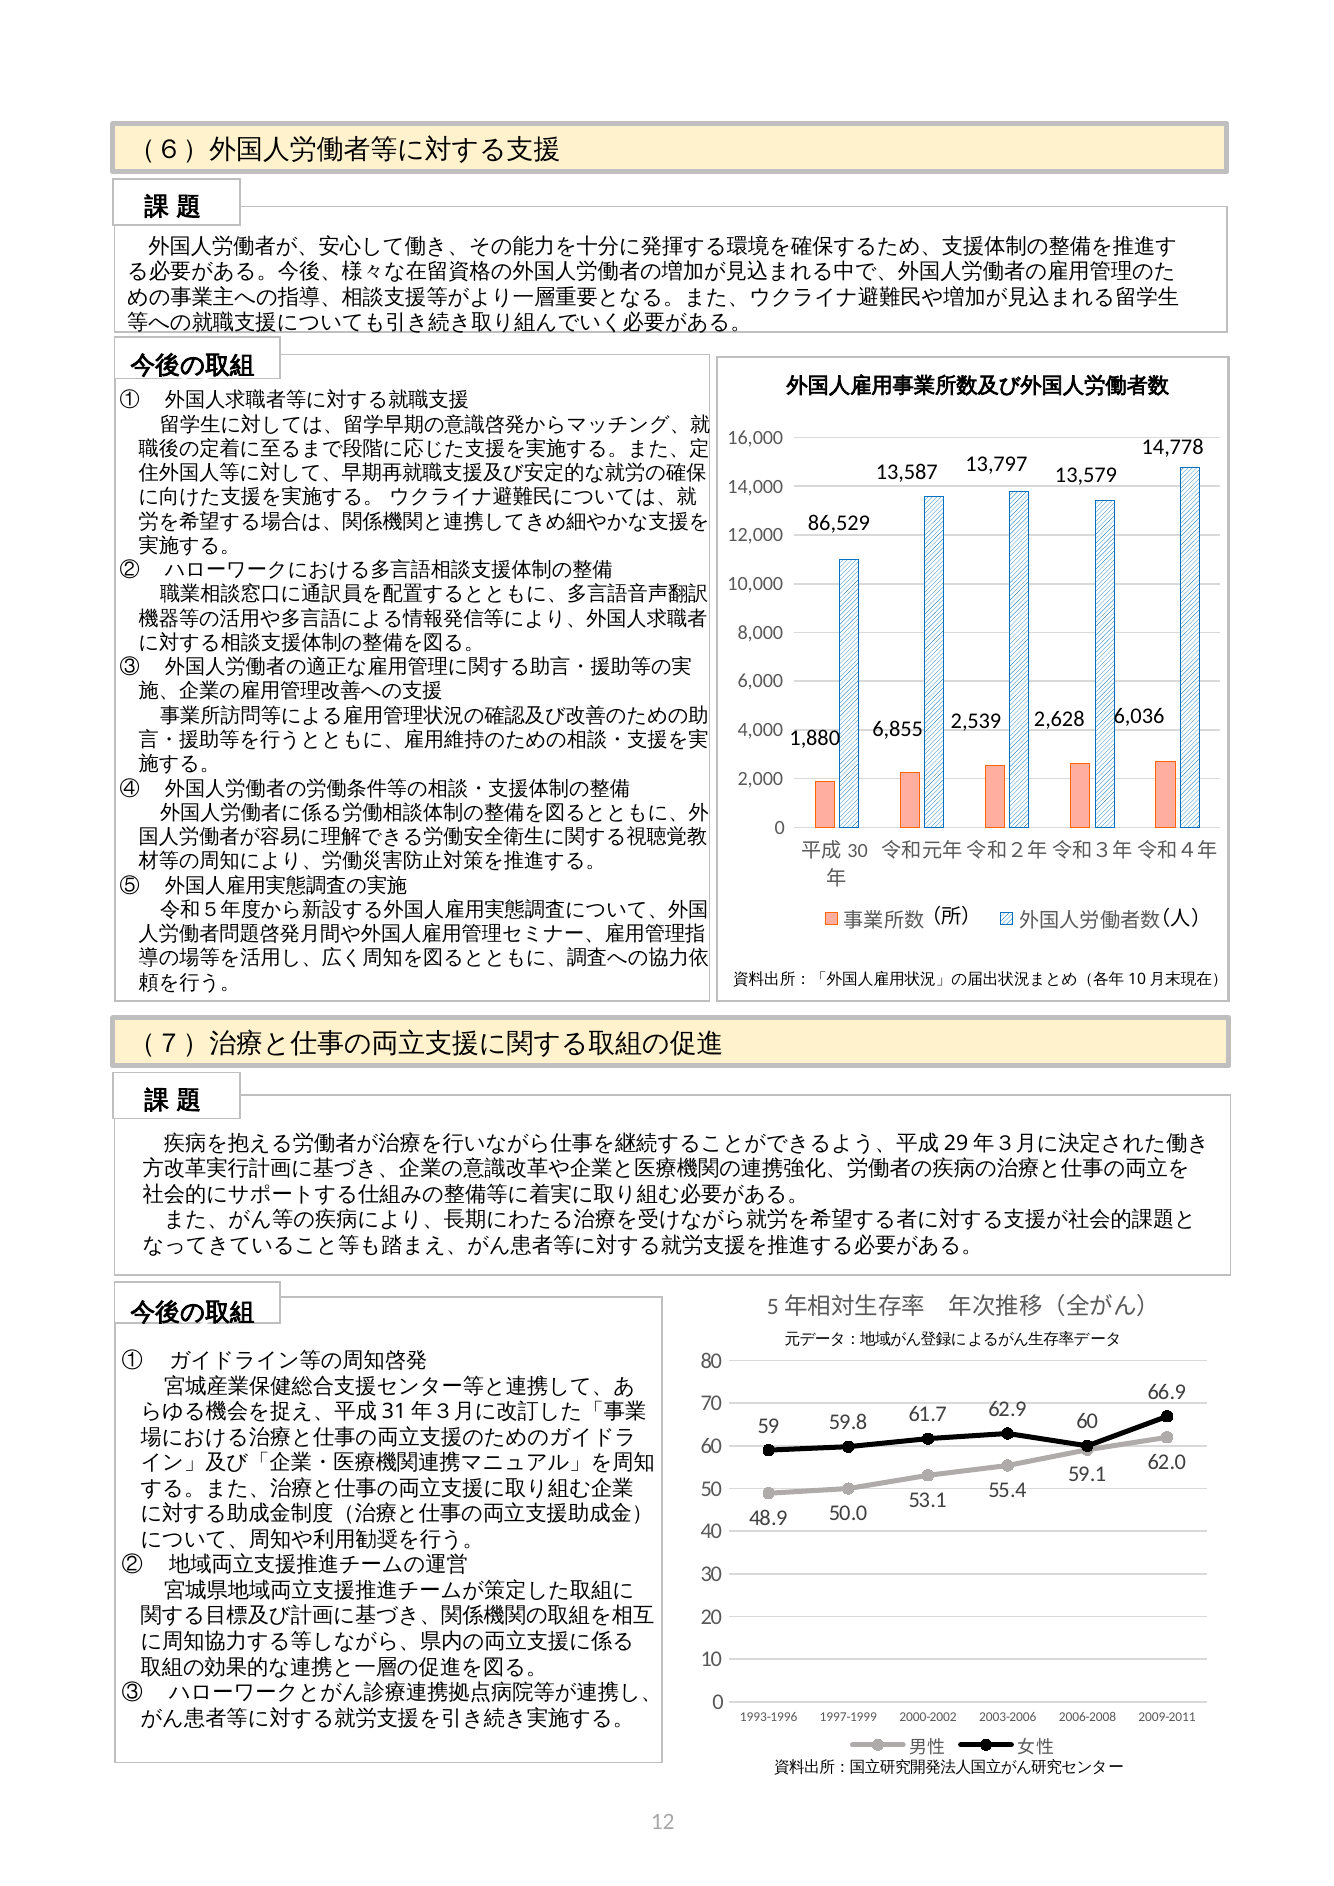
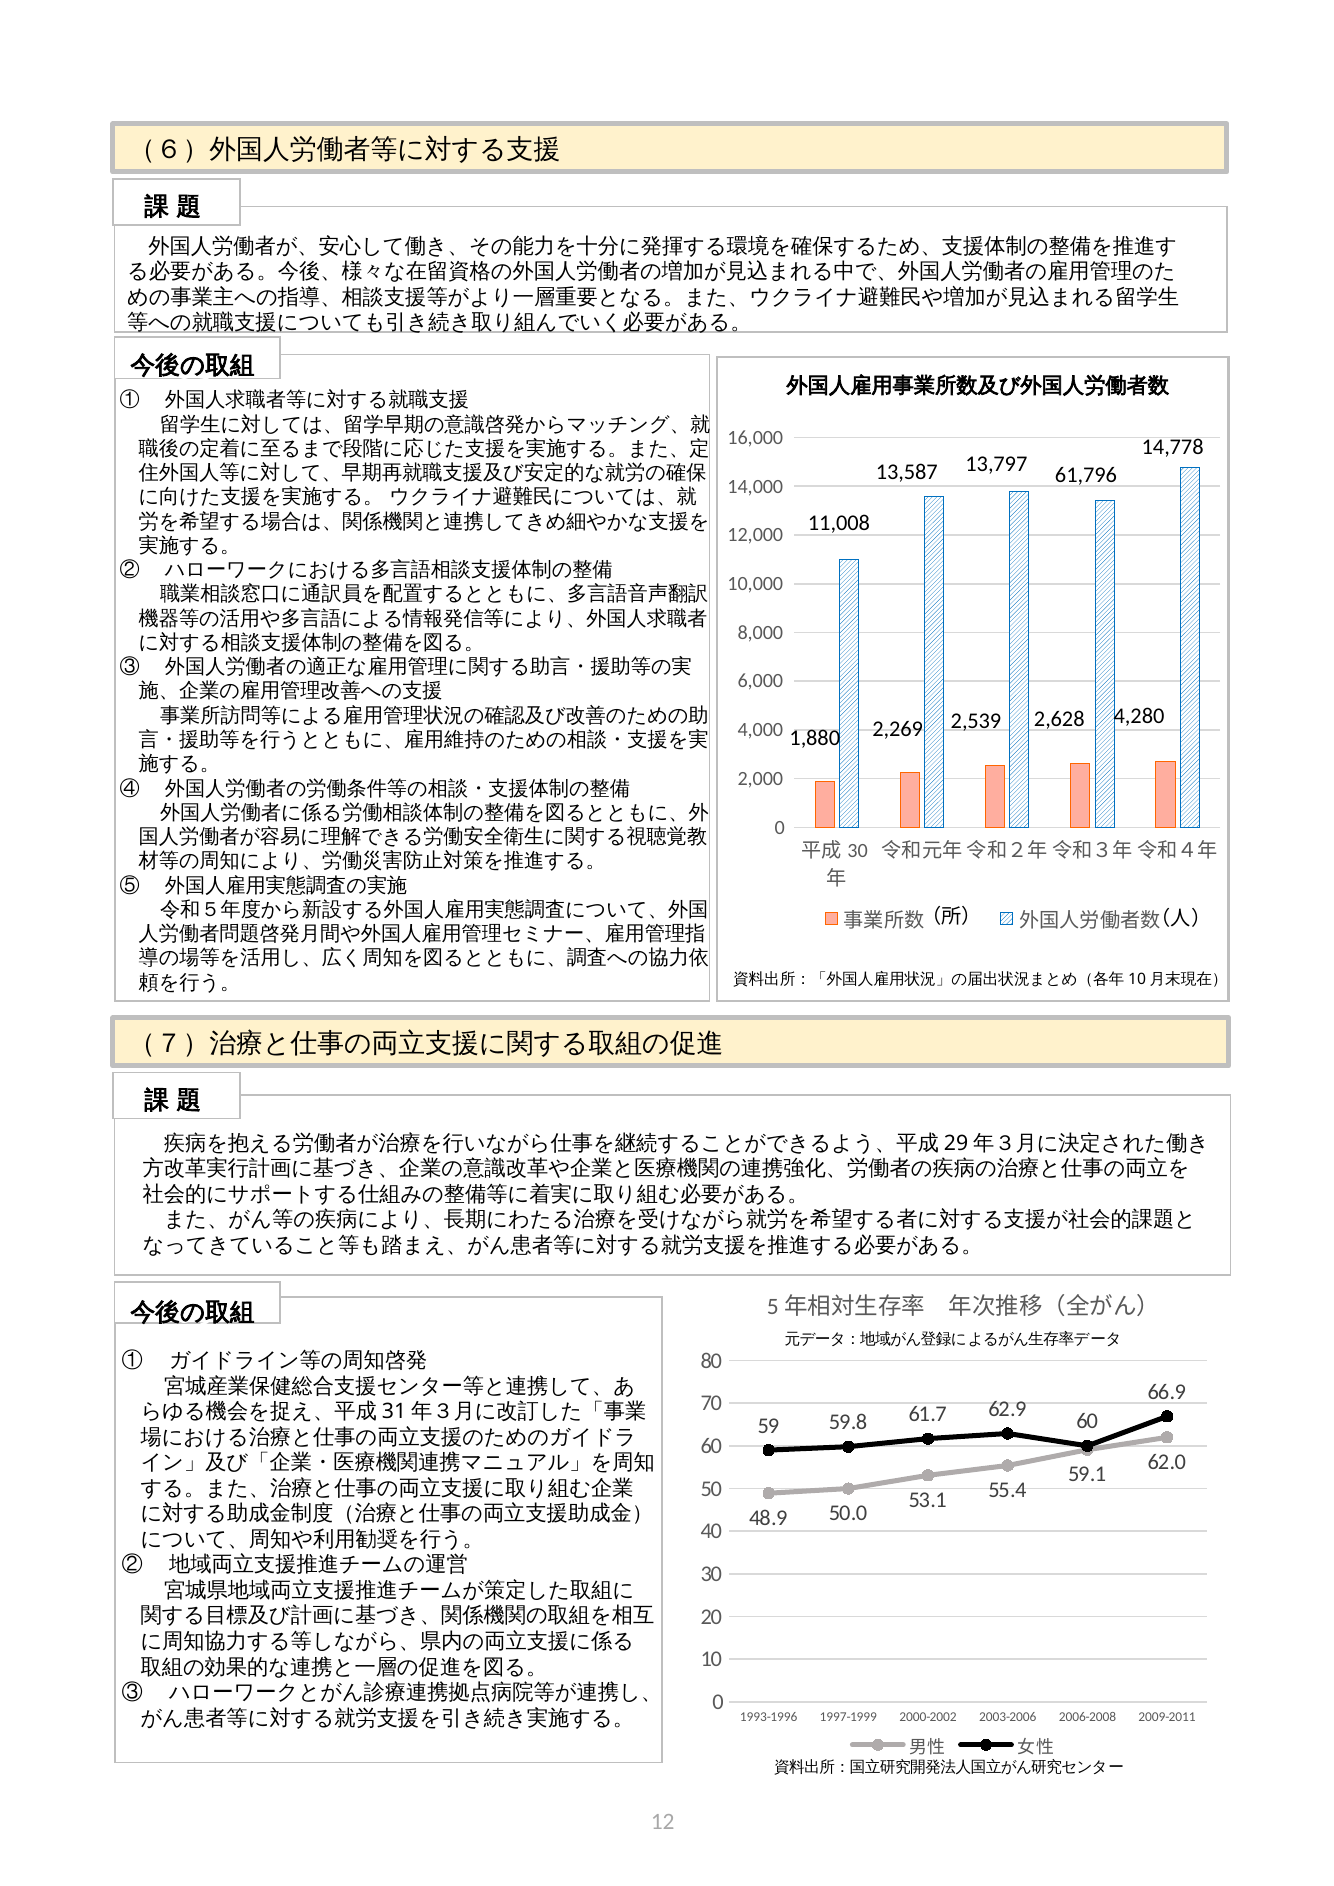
13,579: 13,579 -> 61,796 (1086, 475)
86,529: 86,529 -> 11,008 (839, 523)
6,036: 6,036 -> 4,280 (1139, 716)
6,855: 6,855 -> 2,269 (898, 729)
